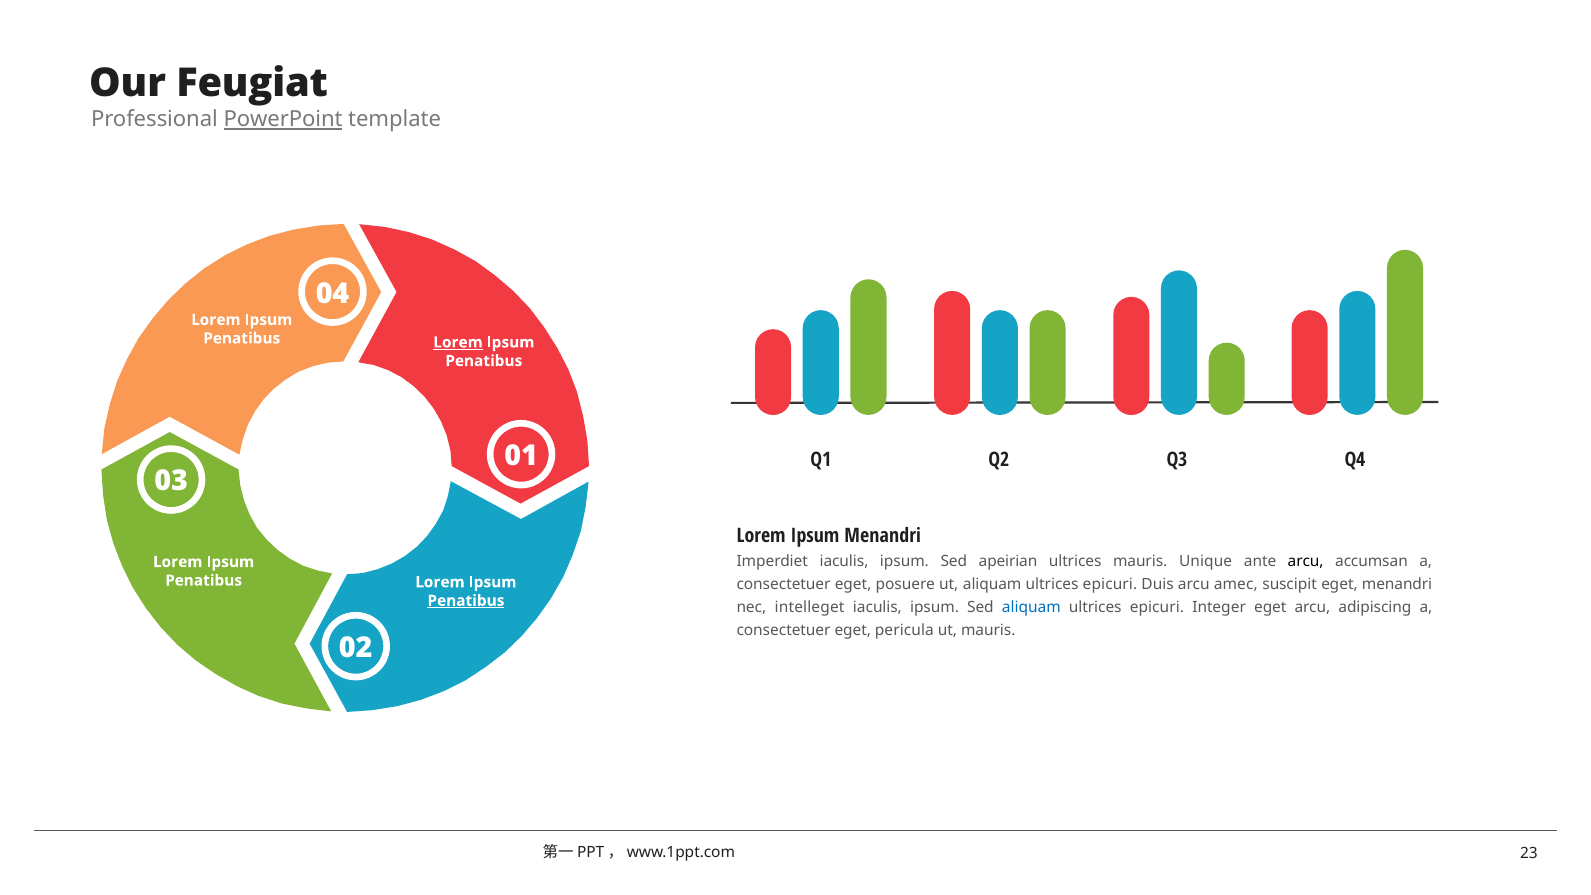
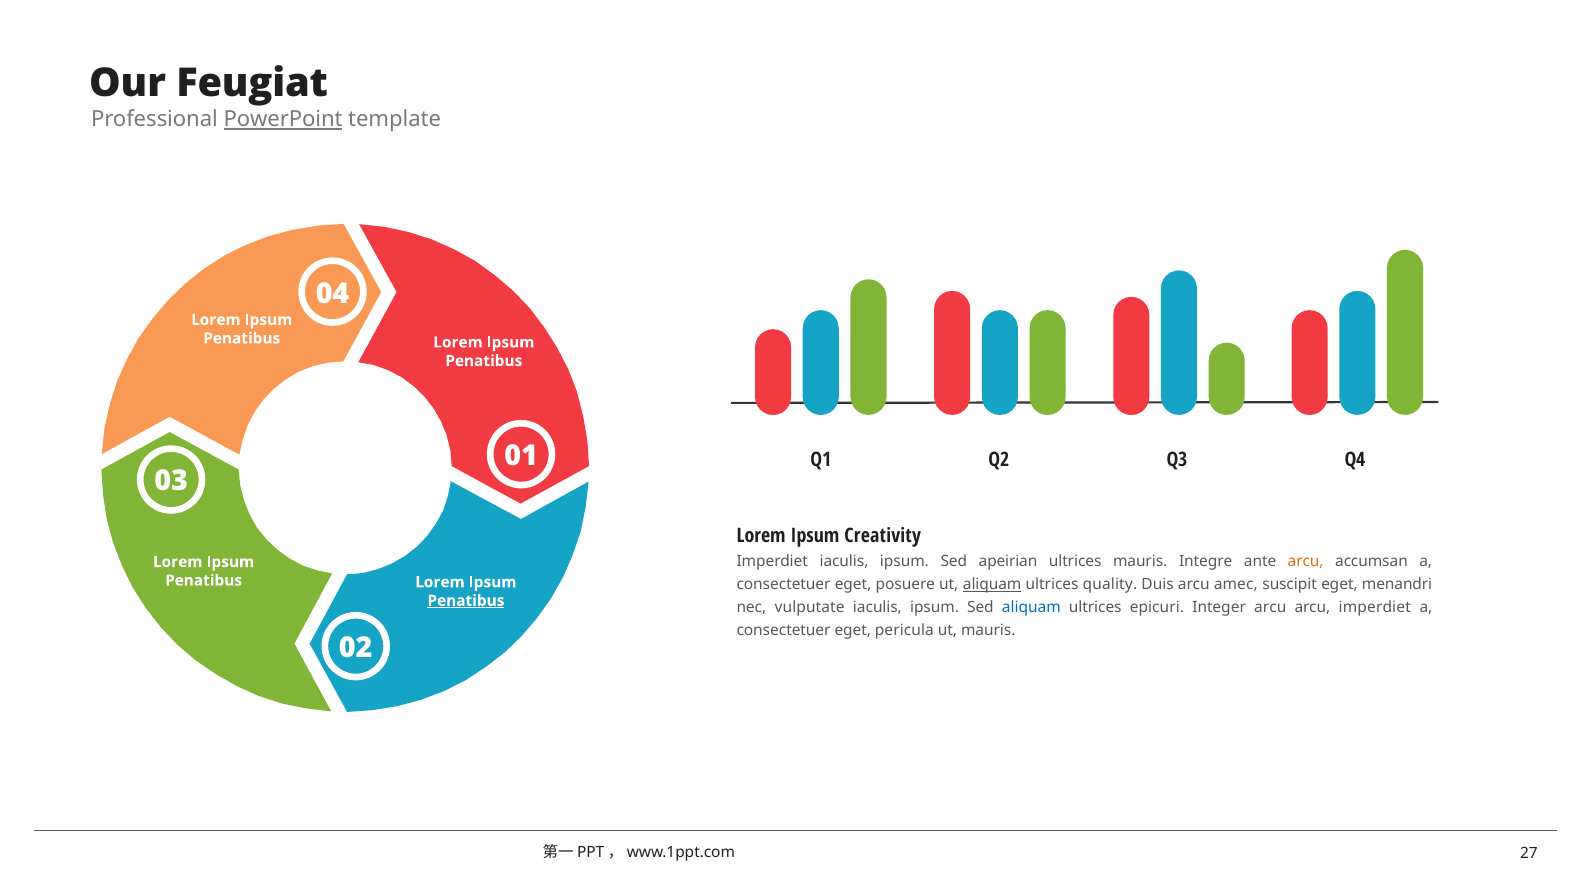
Lorem underline: present -> none (458, 342)
Ipsum Menandri: Menandri -> Creativity (883, 536)
Unique: Unique -> Integre (1206, 561)
arcu colour: black -> orange (1306, 561)
aliquam underline: none -> present (992, 585)
epicuri: epicuri -> quality (1110, 585)
intelleget: intelleget -> vulputate (810, 608)
Integer eget: eget -> arcu (1270, 608)
arcu adipiscing: adipiscing -> imperdiet (1375, 608)
23: 23 -> 27 (1529, 853)
